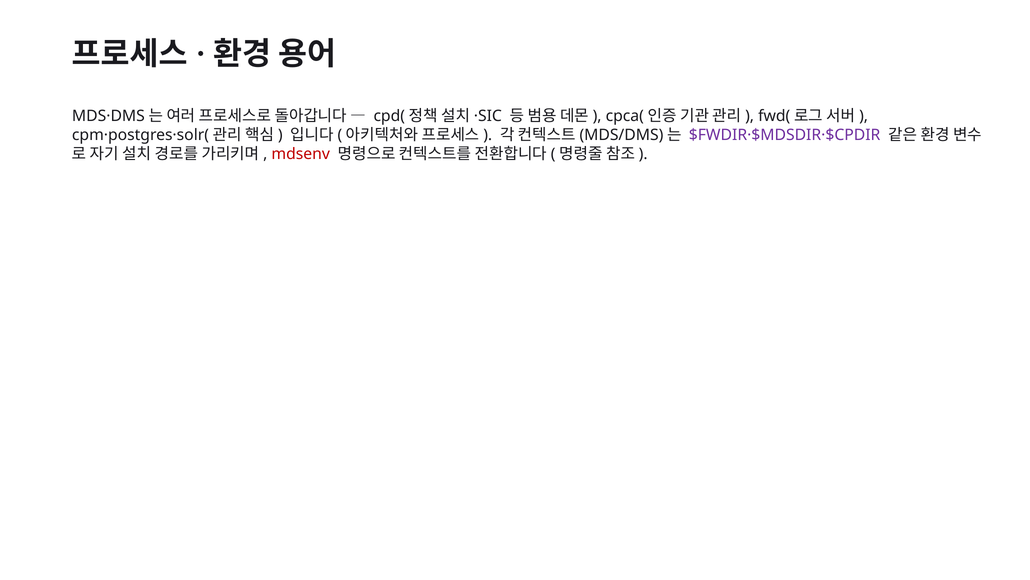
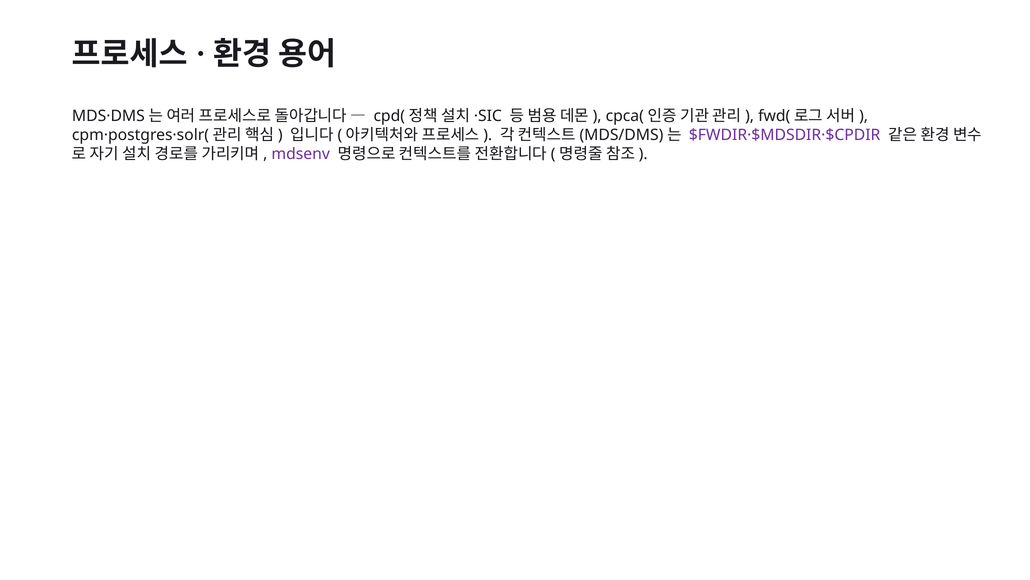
mdsenv colour: red -> purple (301, 154)
